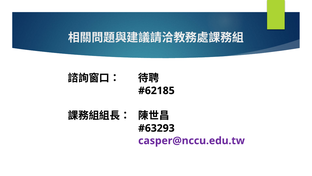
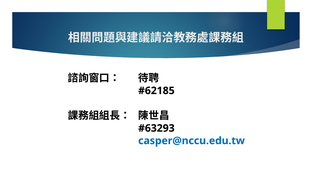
casper@nccu.edu.tw colour: purple -> blue (191, 140)
